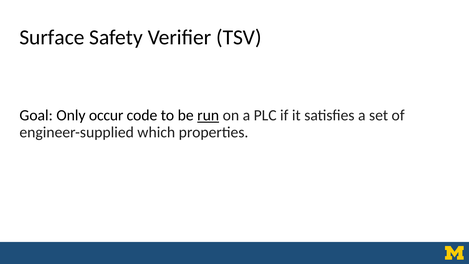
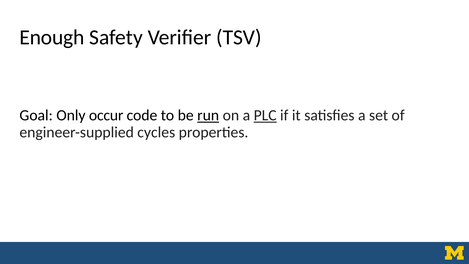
Surface: Surface -> Enough (52, 37)
PLC underline: none -> present (265, 115)
which: which -> cycles (156, 132)
